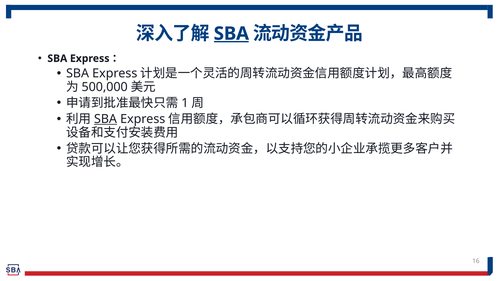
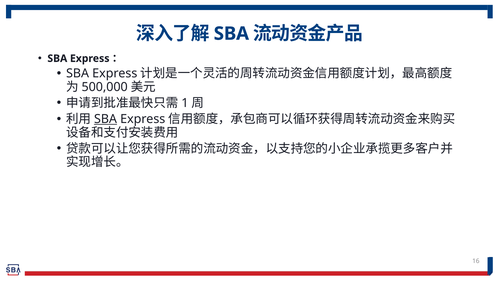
SBA underline: present -> none (231, 34)
